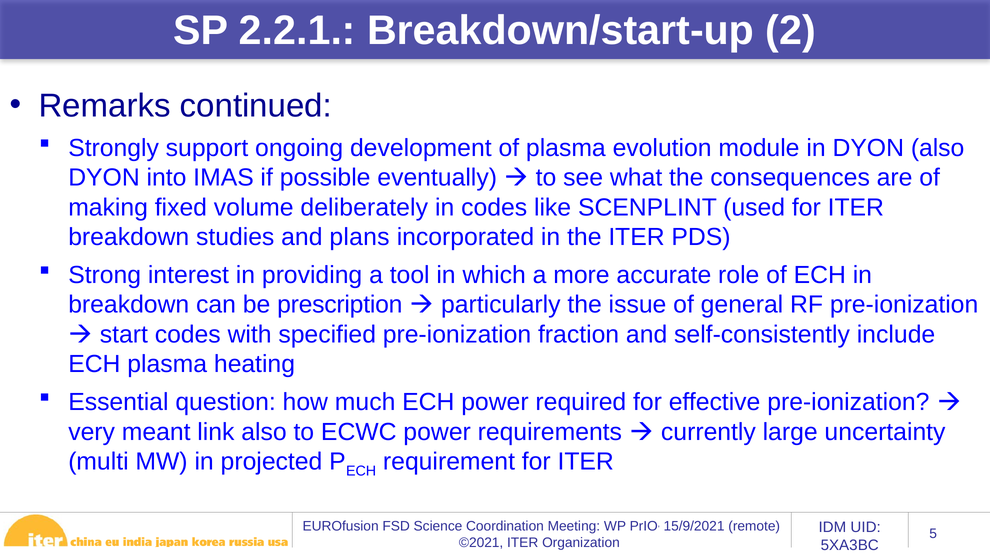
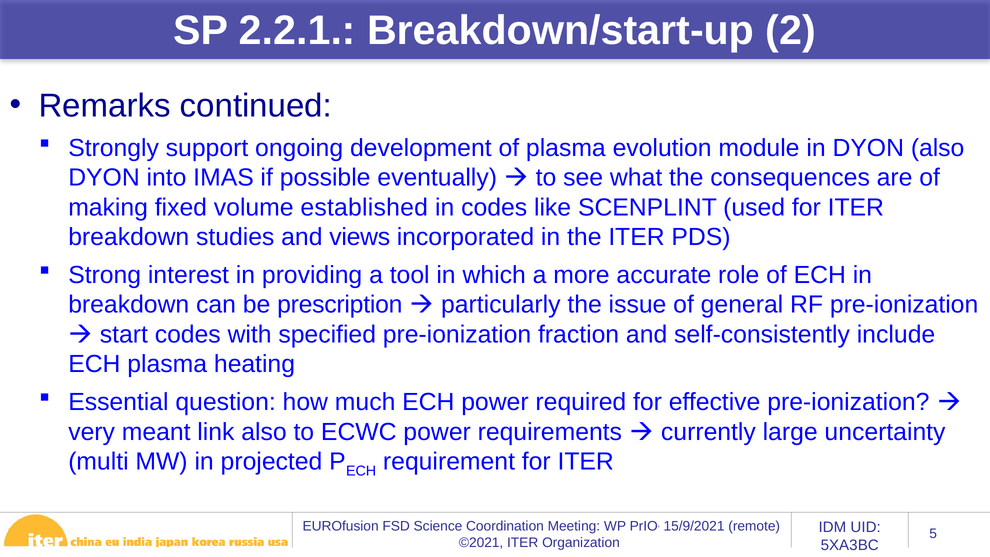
deliberately: deliberately -> established (364, 207)
plans: plans -> views (360, 237)
